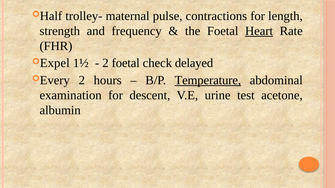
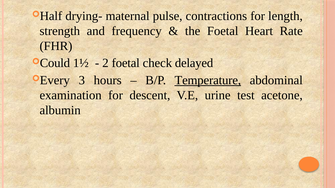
trolley-: trolley- -> drying- (84, 16)
Heart underline: present -> none (259, 31)
Expel: Expel -> Could (55, 63)
Every 2: 2 -> 3 (82, 80)
